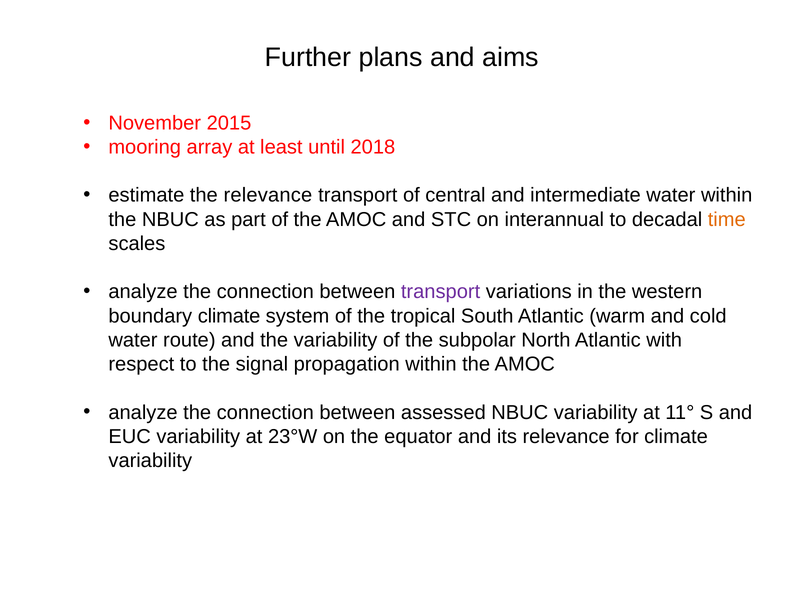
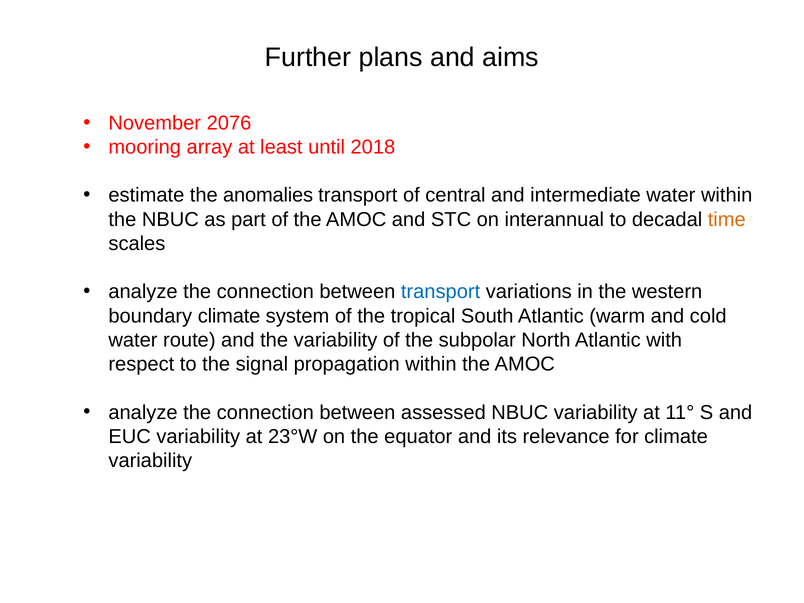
2015: 2015 -> 2076 (229, 123)
the relevance: relevance -> anomalies (268, 195)
transport colour: purple -> blue (441, 292)
